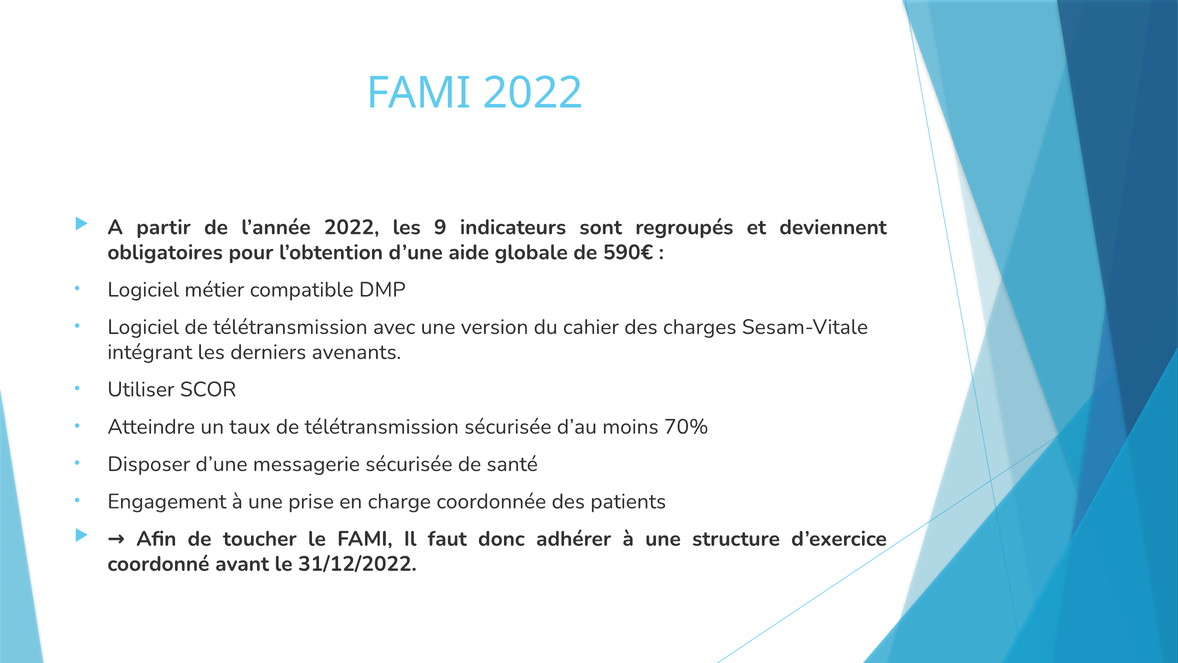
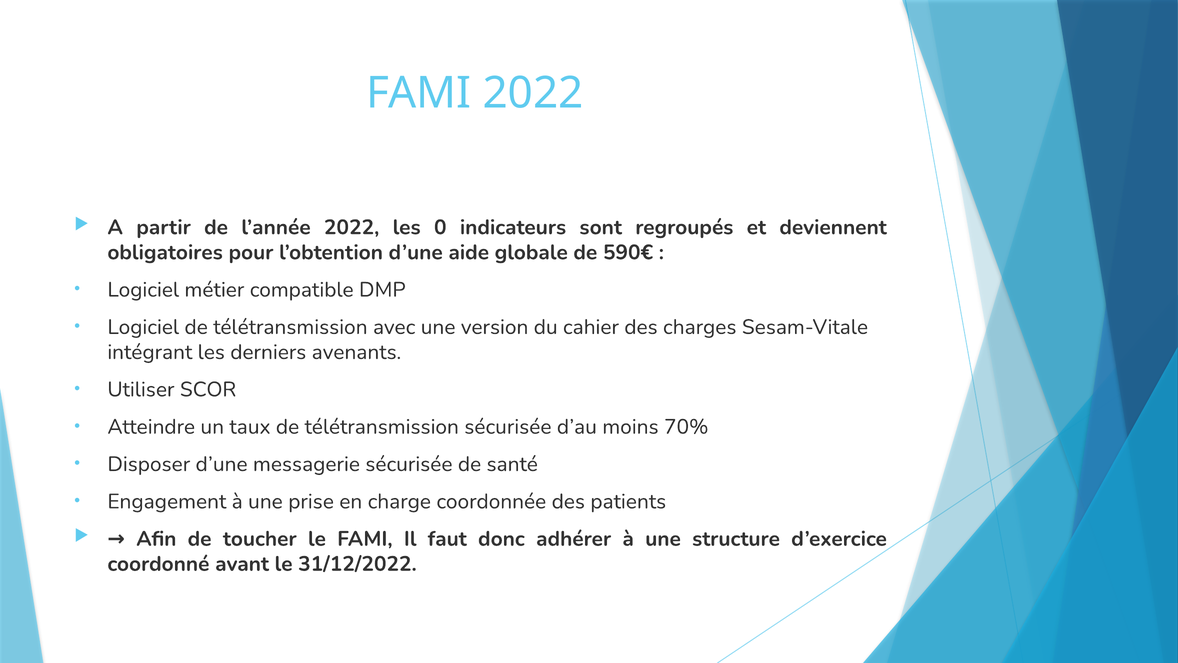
9: 9 -> 0 (440, 227)
